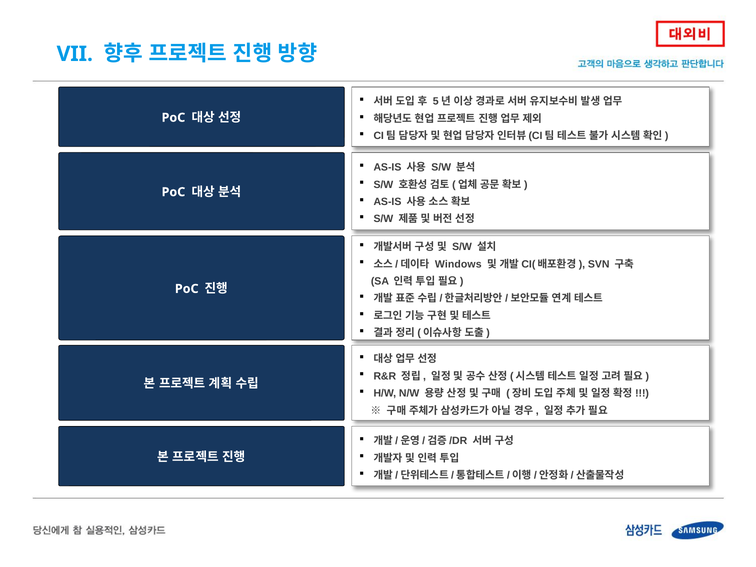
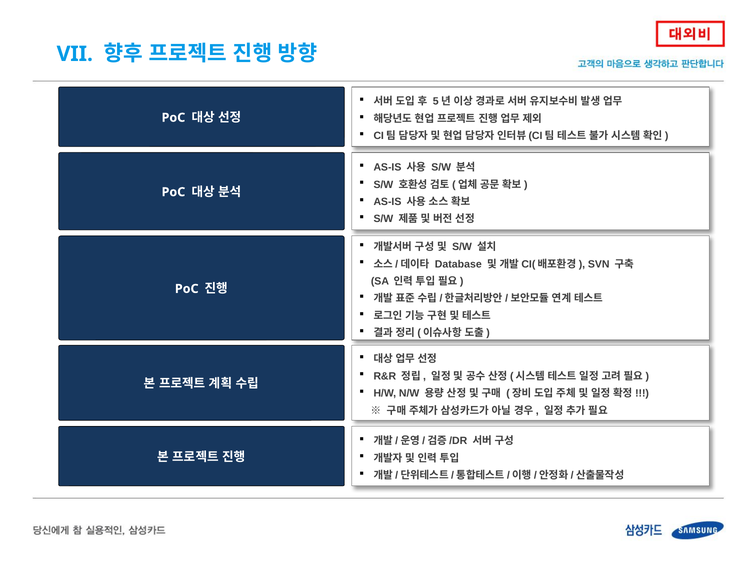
Windows: Windows -> Database (458, 264)
